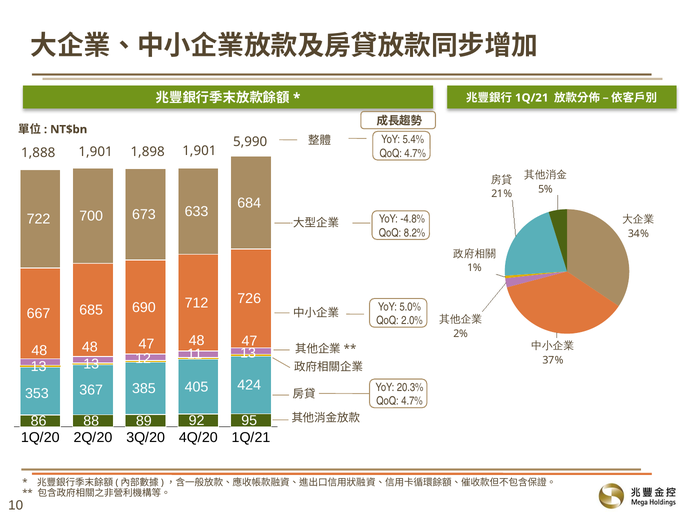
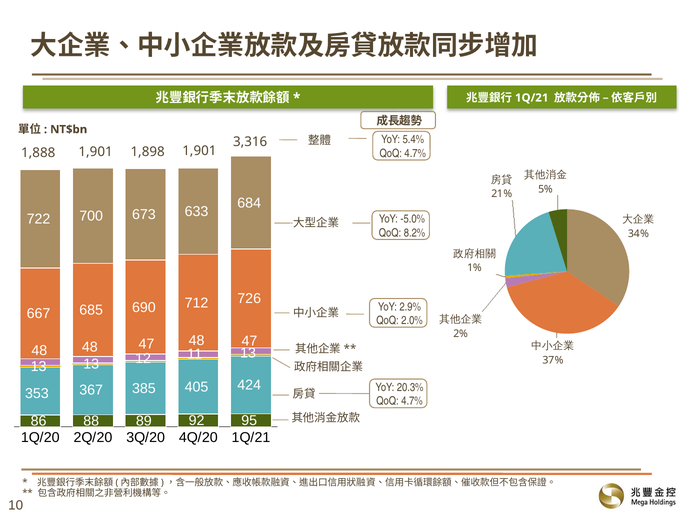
5,990: 5,990 -> 3,316 (250, 142)
-4.8%: -4.8% -> -5.0% (413, 219)
5.0%: 5.0% -> 2.9% (410, 307)
